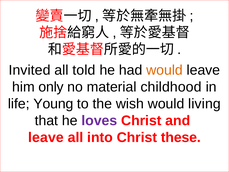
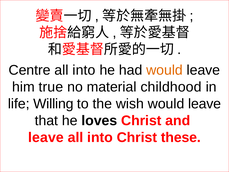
Invited: Invited -> Centre (30, 70)
told: told -> into (84, 70)
only: only -> true (51, 87)
Young: Young -> Willing (53, 104)
living: living -> leave (205, 104)
loves colour: purple -> black (99, 120)
